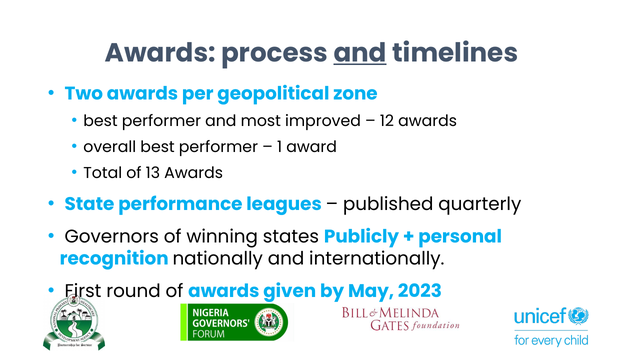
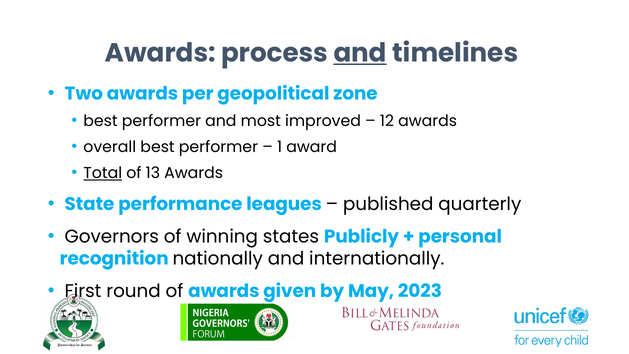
Total underline: none -> present (103, 173)
